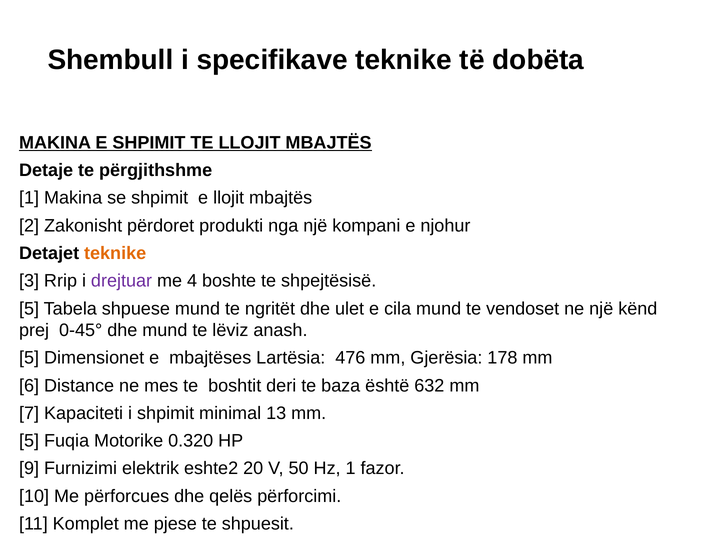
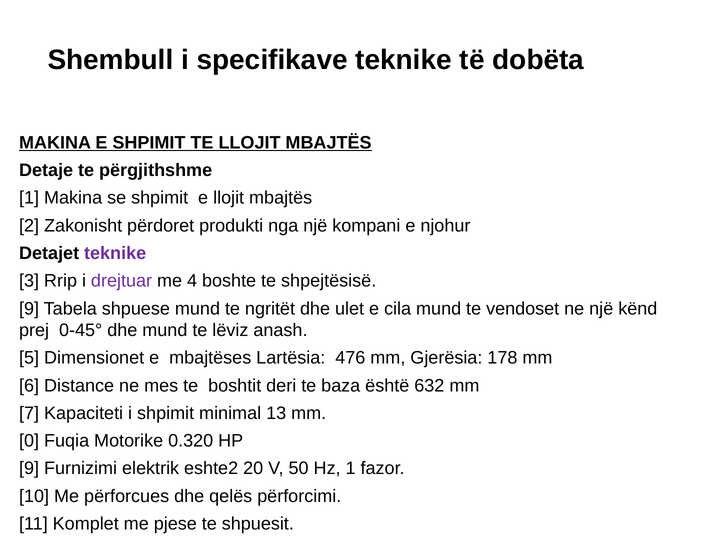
teknike colour: orange -> purple (115, 253)
5: 5 -> 9 (29, 308)
5: 5 -> 0 (29, 441)
